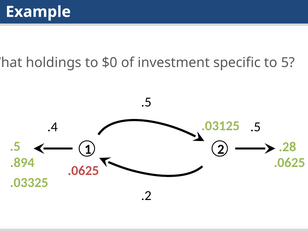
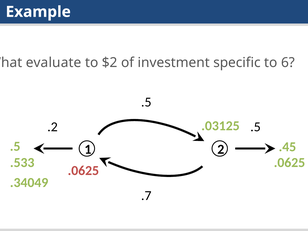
holdings: holdings -> evaluate (54, 63)
$0: $0 -> $2 (110, 63)
5: 5 -> 6 (288, 63)
.4: .4 -> .2 (53, 127)
.28: .28 -> .45 (287, 147)
.894: .894 -> .533 (22, 162)
.03325: .03325 -> .34049 (29, 183)
.2: .2 -> .7 (146, 196)
